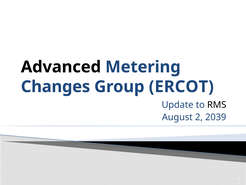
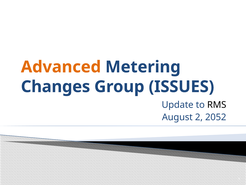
Advanced colour: black -> orange (61, 67)
ERCOT: ERCOT -> ISSUES (181, 86)
2039: 2039 -> 2052 (216, 117)
